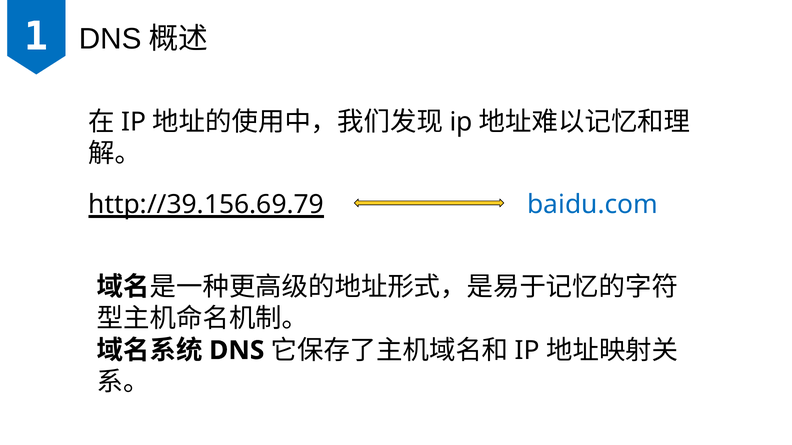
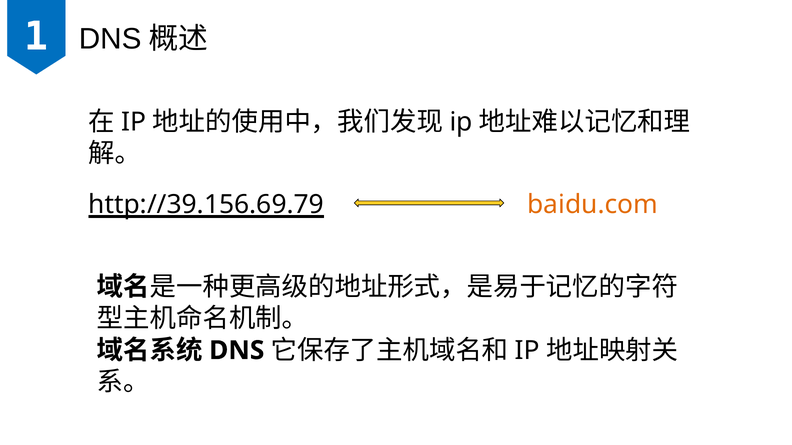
baidu.com colour: blue -> orange (593, 205)
